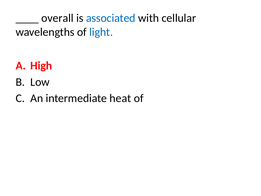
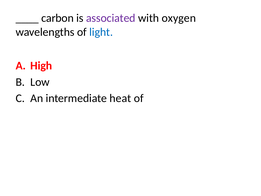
overall: overall -> carbon (58, 18)
associated colour: blue -> purple (111, 18)
cellular: cellular -> oxygen (179, 18)
